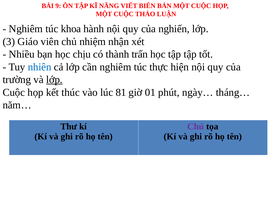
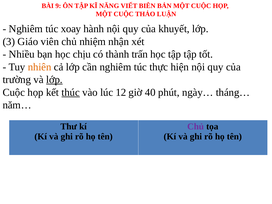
khoa: khoa -> xoay (71, 29)
nghiến: nghiến -> khuyết (174, 29)
nhiên colour: blue -> orange (40, 67)
thúc underline: none -> present (71, 92)
81: 81 -> 12 (121, 92)
01: 01 -> 40 (150, 92)
